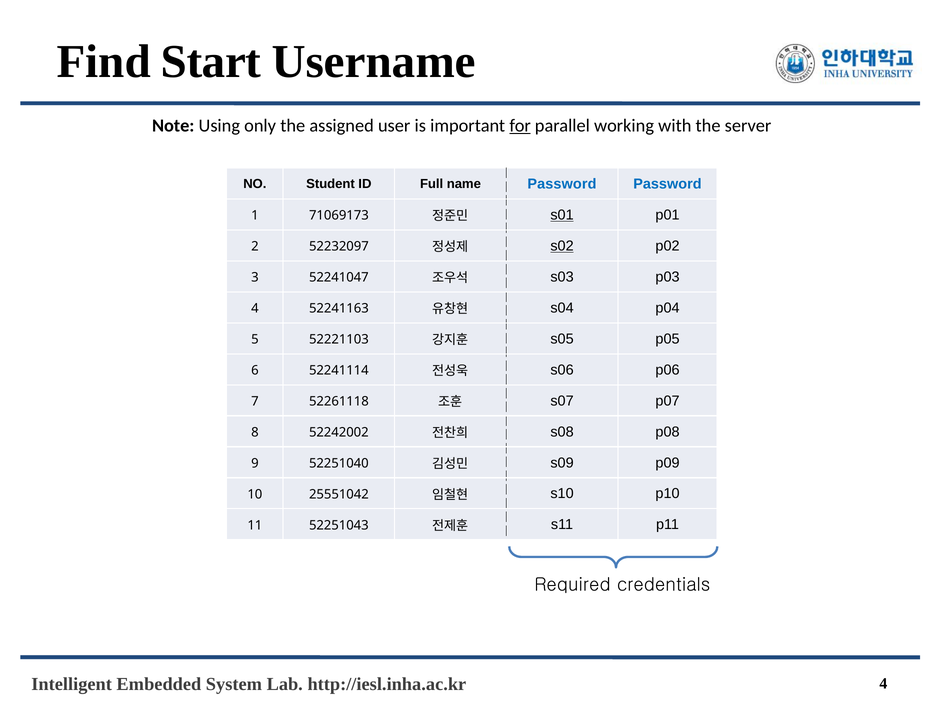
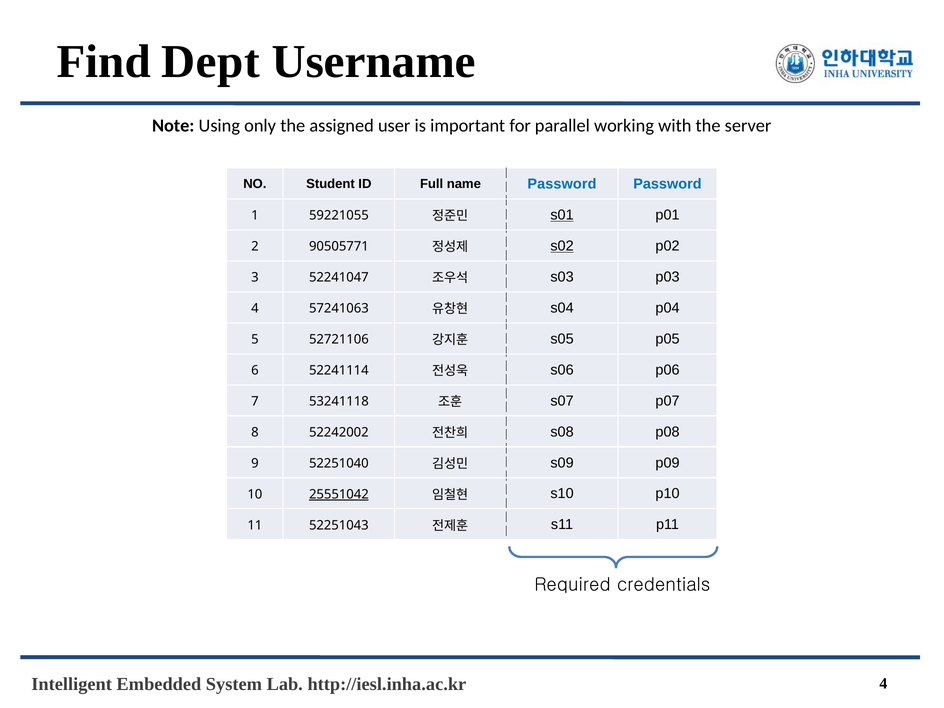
Start: Start -> Dept (211, 62)
for underline: present -> none (520, 126)
71069173: 71069173 -> 59221055 (339, 216)
52232097: 52232097 -> 90505771 (339, 247)
52241163: 52241163 -> 57241063 (339, 308)
52221103: 52221103 -> 52721106 (339, 339)
52261118: 52261118 -> 53241118 (339, 401)
25551042 underline: none -> present (339, 494)
